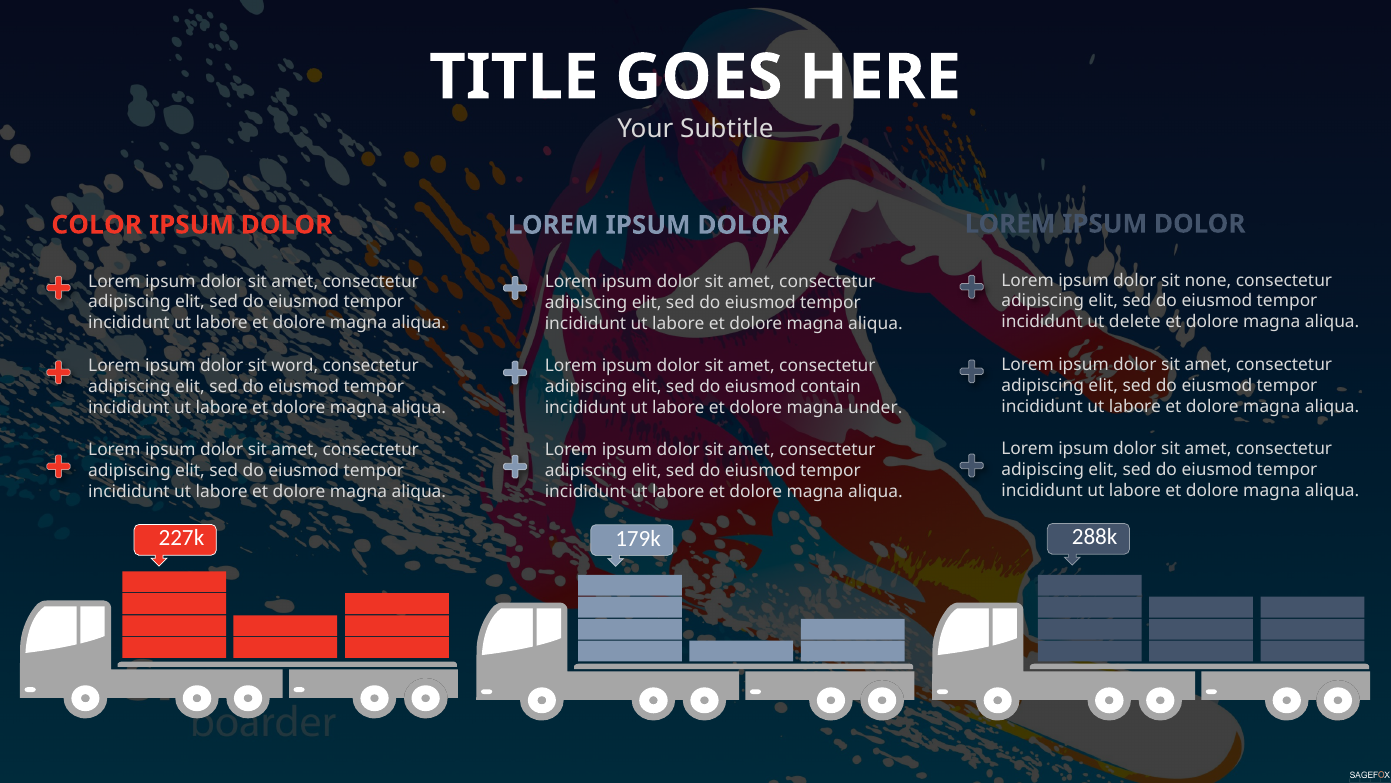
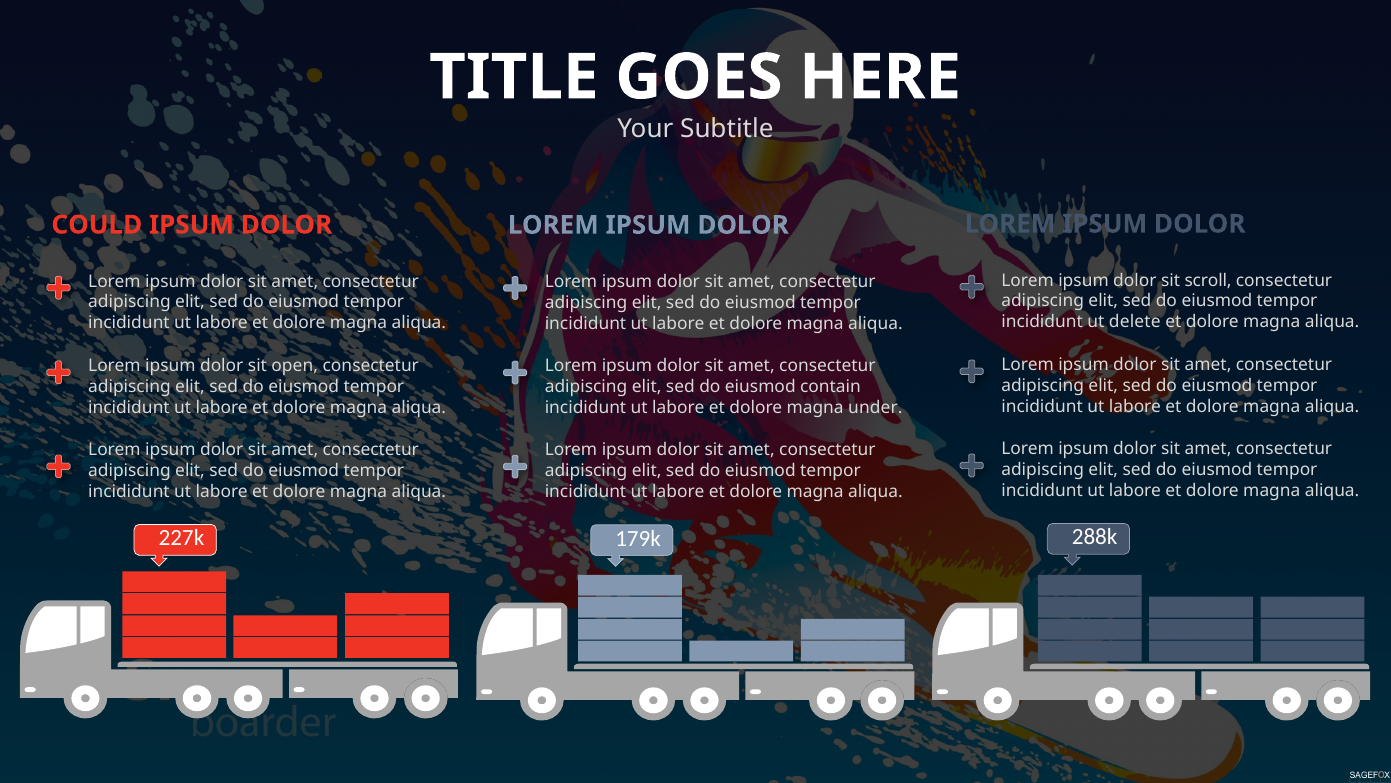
COLOR: COLOR -> COULD (97, 225)
none: none -> scroll (1208, 280)
word: word -> open (295, 366)
